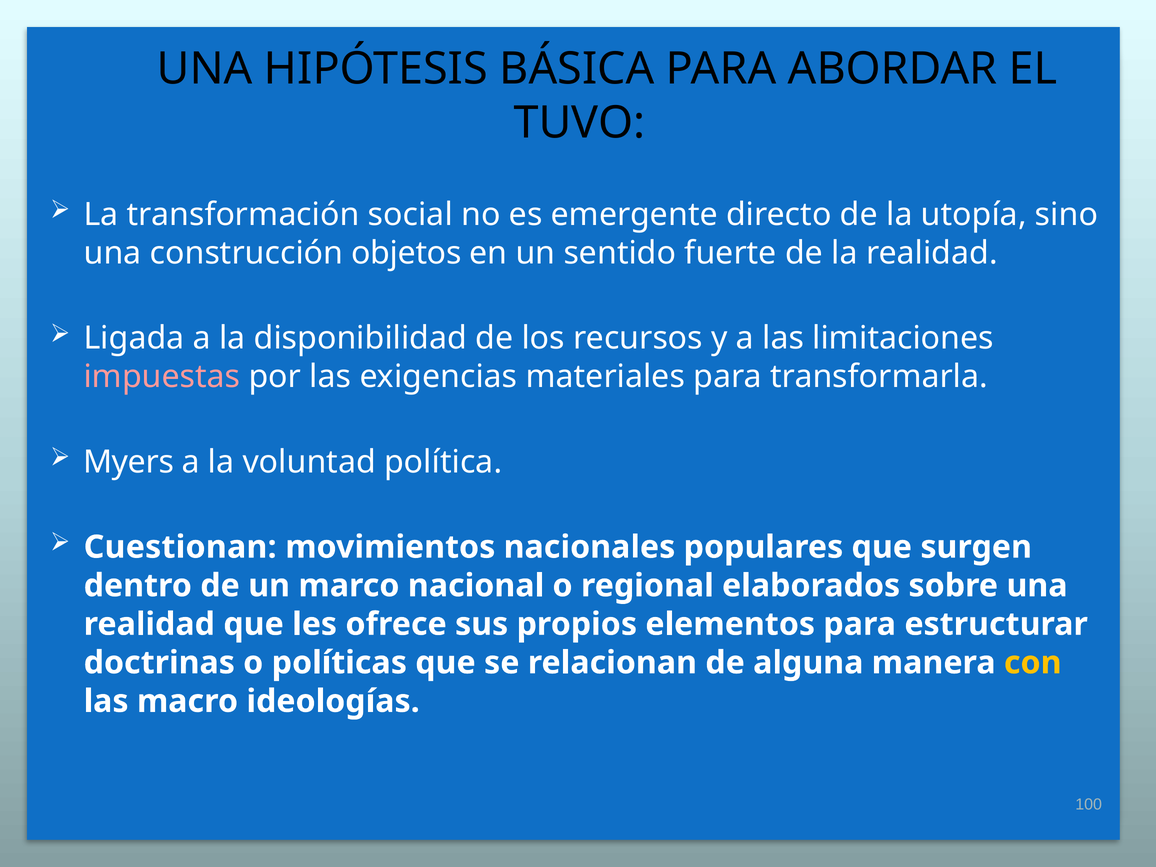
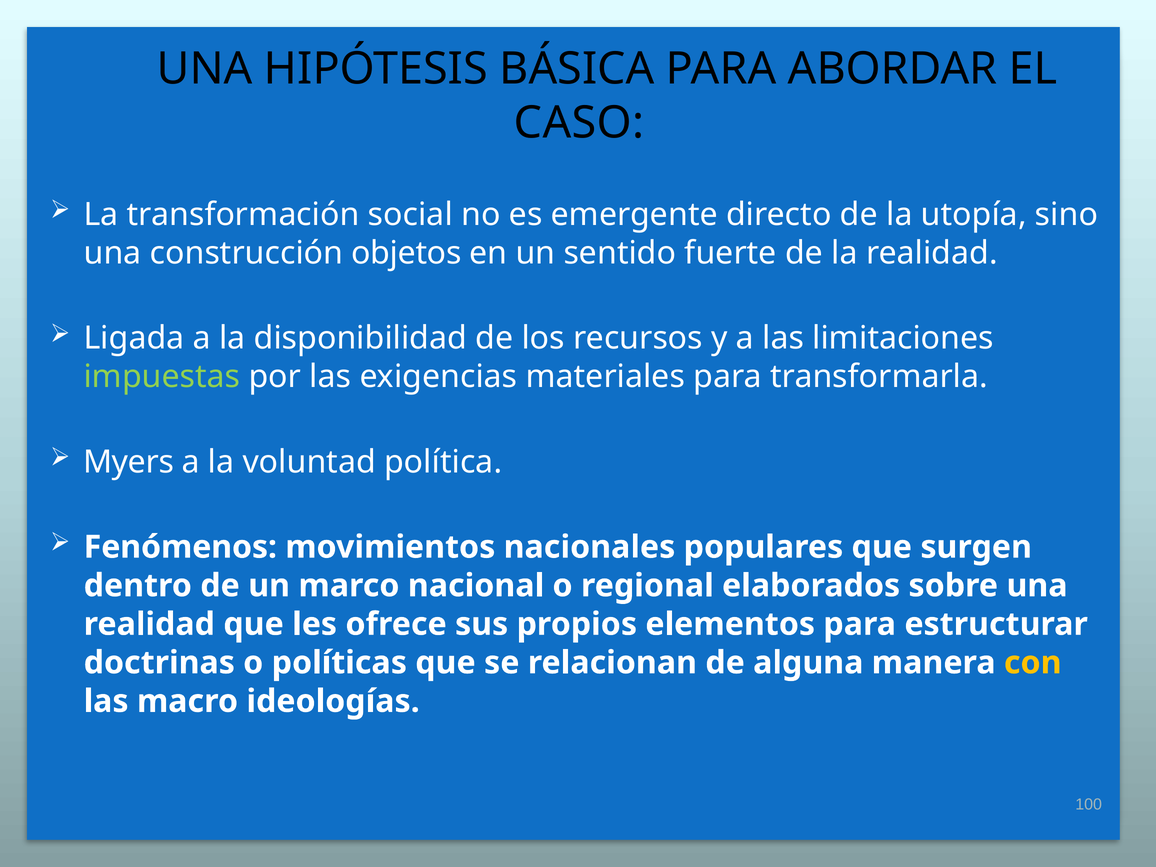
TUVO: TUVO -> CASO (579, 123)
impuestas colour: pink -> light green (162, 377)
Cuestionan: Cuestionan -> Fenómenos (180, 547)
